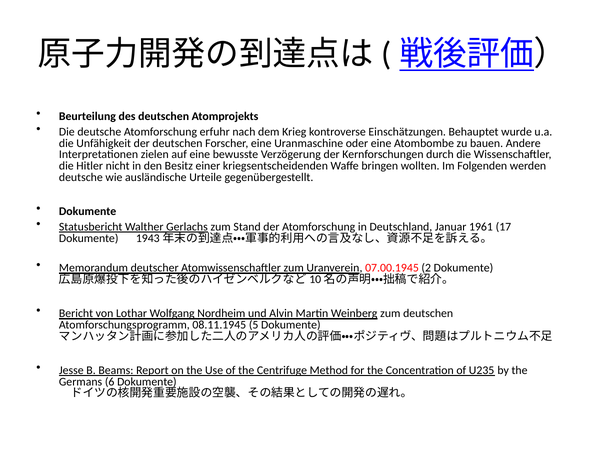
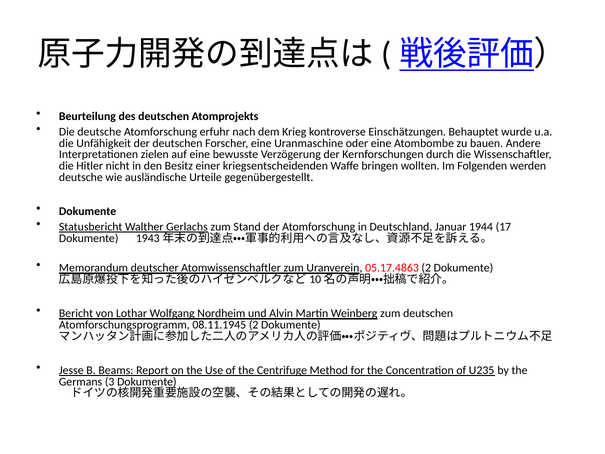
1961: 1961 -> 1944 (481, 227)
07.00.1945: 07.00.1945 -> 05.17.4863 (392, 268)
08.11.1945 5: 5 -> 2 (254, 325)
6: 6 -> 3 (110, 381)
